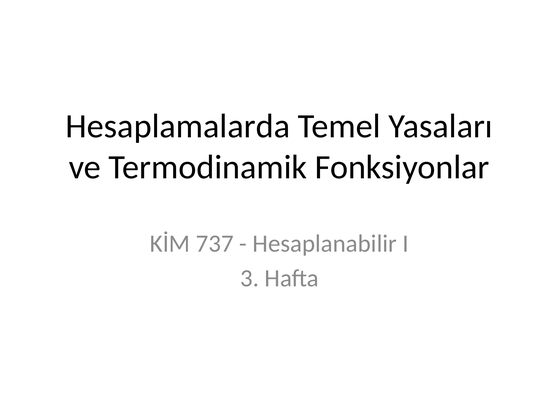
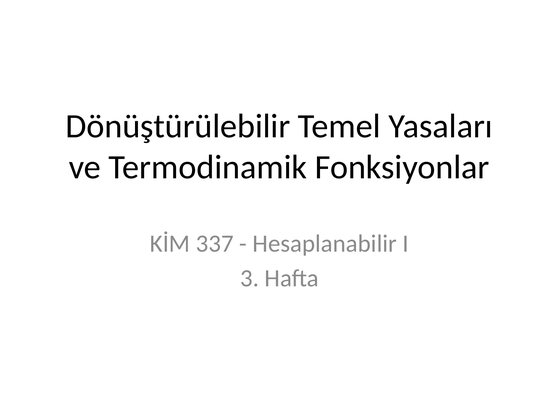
Hesaplamalarda: Hesaplamalarda -> Dönüştürülebilir (178, 126)
737: 737 -> 337 (215, 244)
